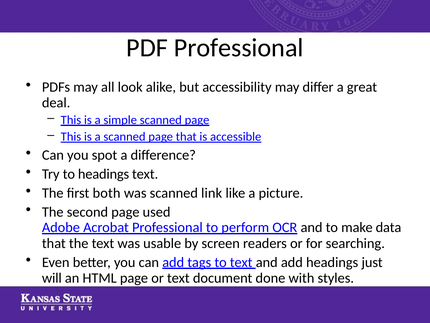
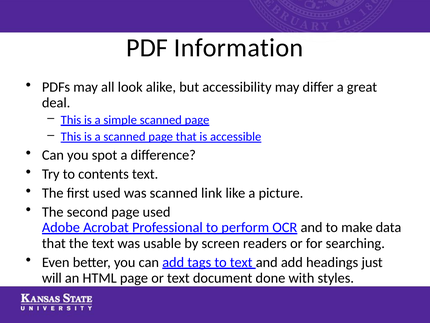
PDF Professional: Professional -> Information (239, 48)
to headings: headings -> contents (104, 174)
first both: both -> used (107, 193)
